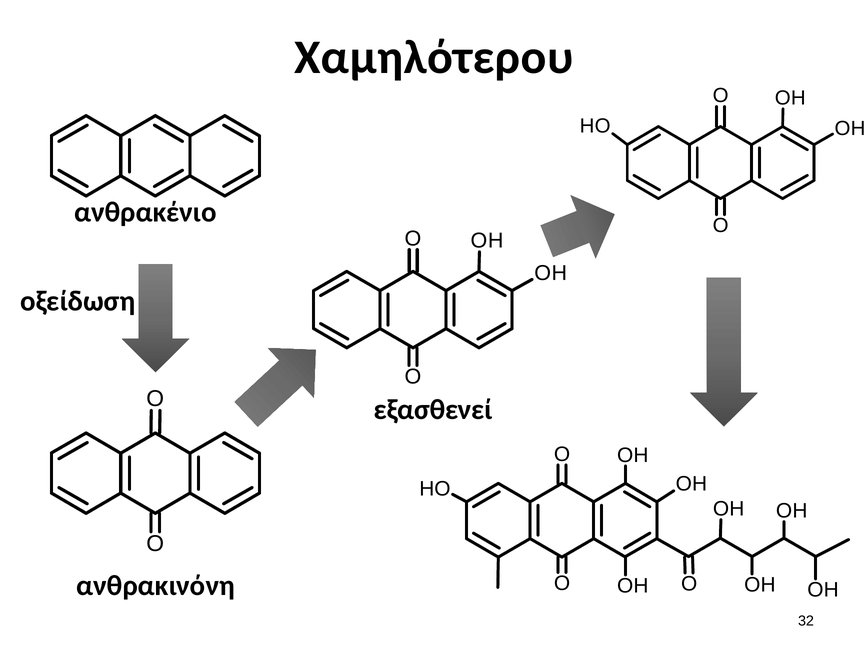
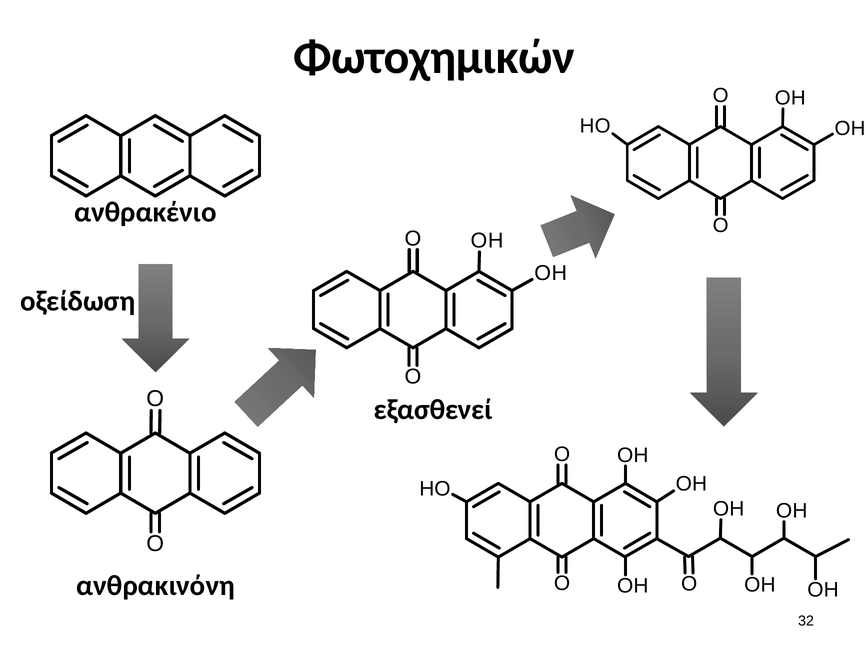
Χαμηλότερου: Χαμηλότερου -> Φωτοχημικών (434, 57)
